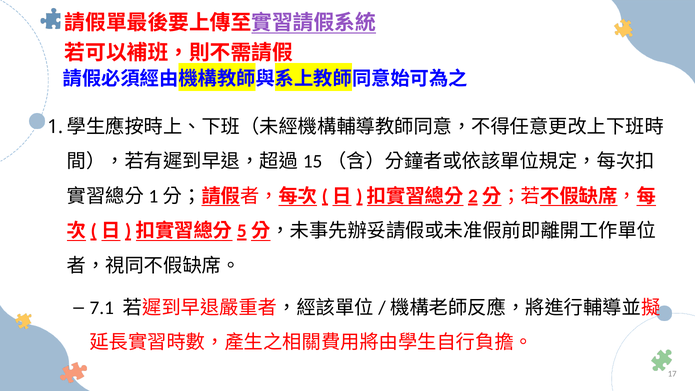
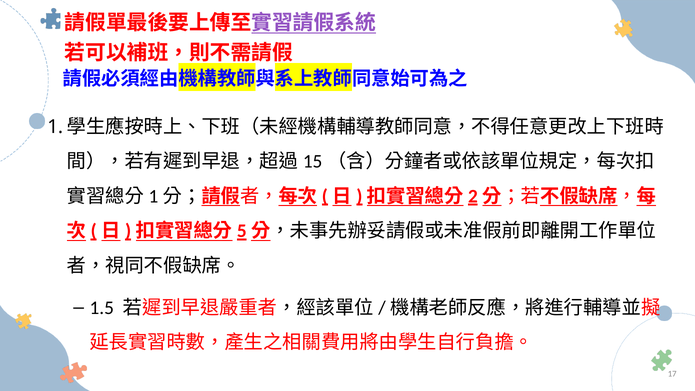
7.1: 7.1 -> 1.5 (102, 308)
